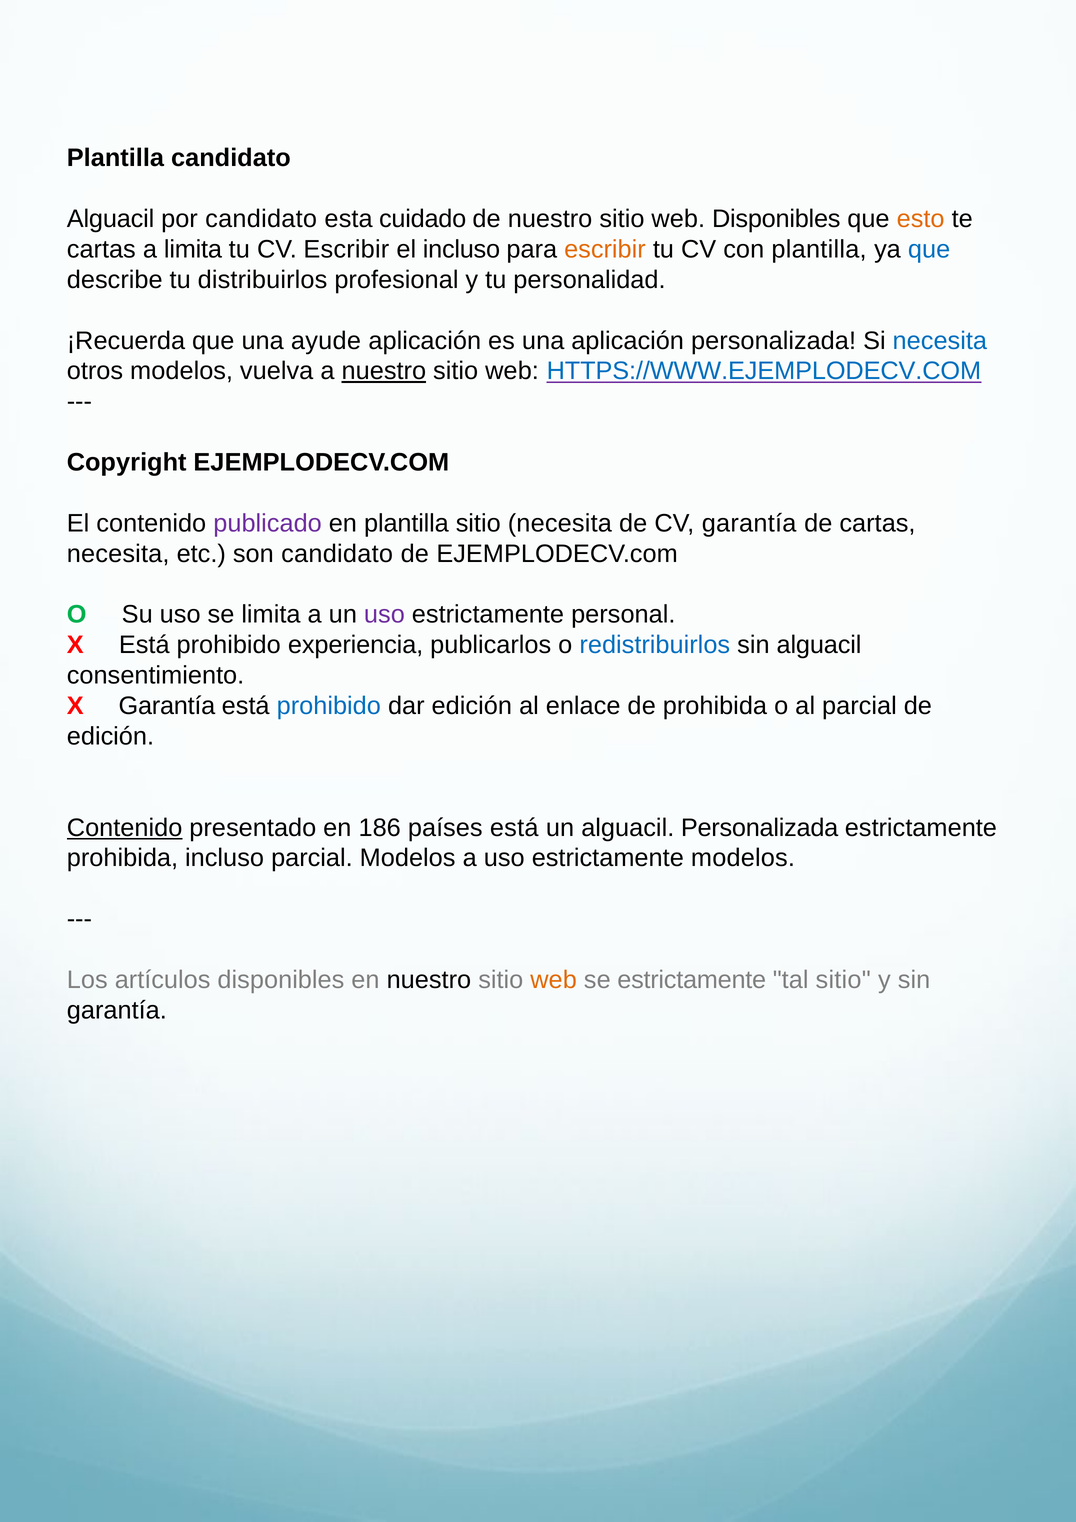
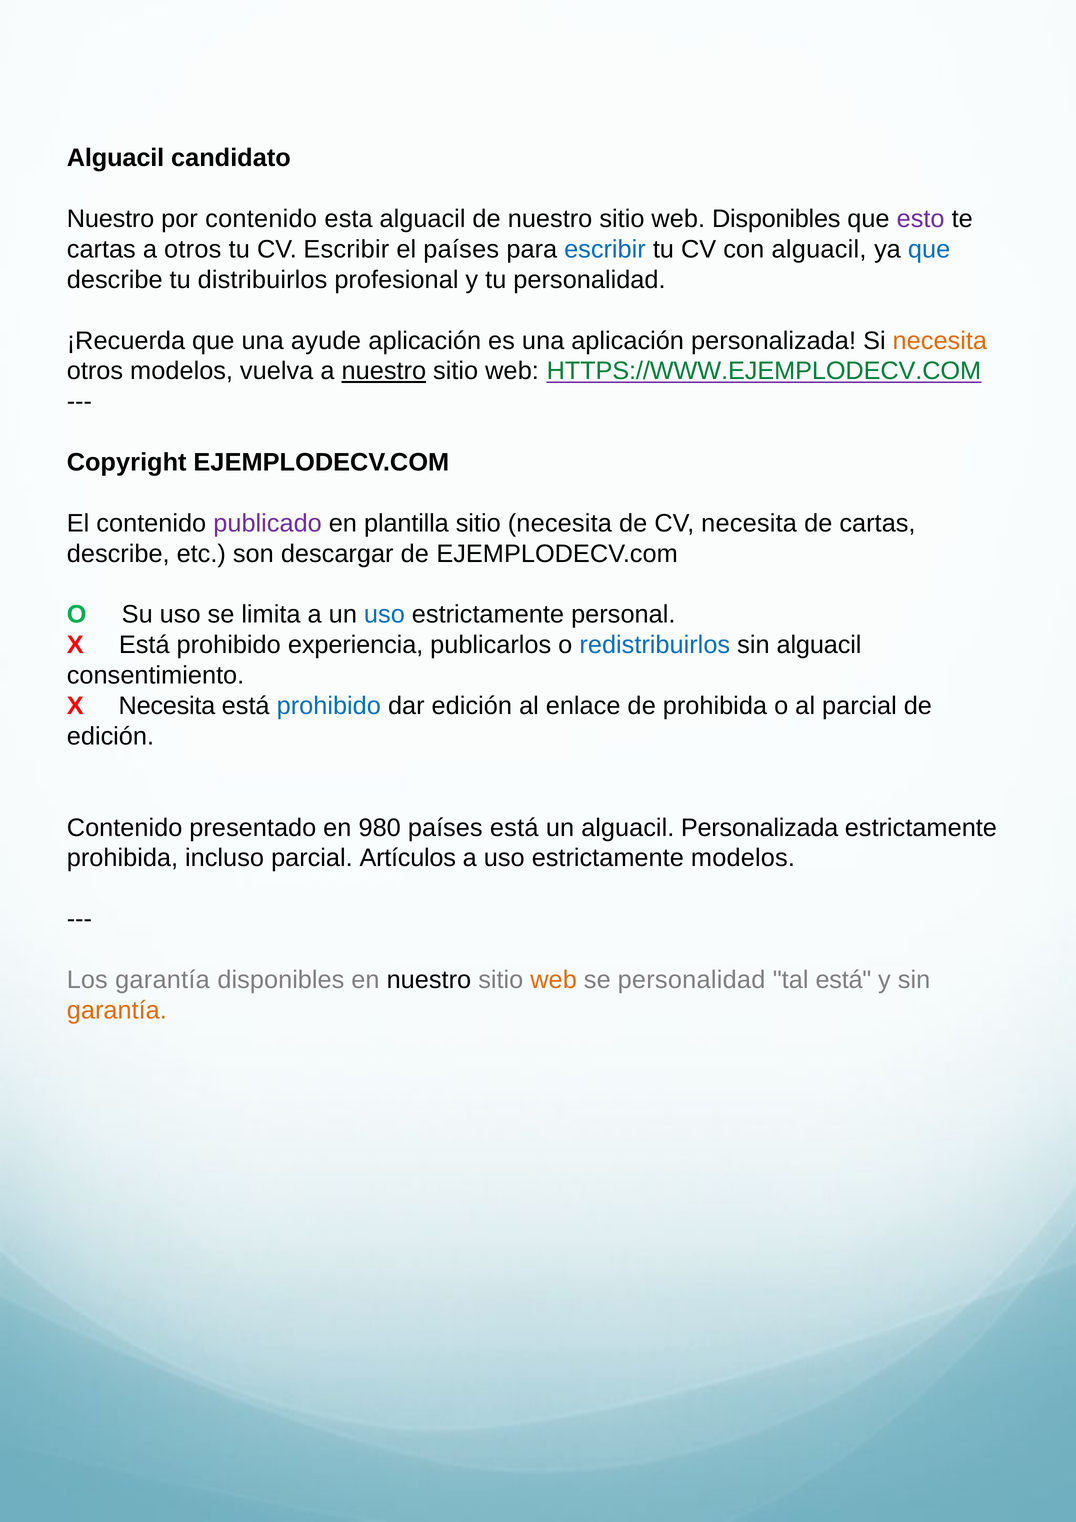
Plantilla: Plantilla -> Alguacil (116, 158)
Alguacil: Alguacil -> Nuestro (111, 219)
por candidato: candidato -> contenido (261, 219)
esta cuidado: cuidado -> alguacil (423, 219)
esto colour: orange -> purple (921, 219)
a limita: limita -> otros (193, 249)
el incluso: incluso -> países (461, 249)
escribir colour: orange -> blue (605, 249)
con plantilla: plantilla -> alguacil (819, 249)
necesita colour: blue -> orange (940, 341)
HTTPS://WWW.EJEMPLODECV.COM colour: blue -> green (764, 371)
CV garantía: garantía -> necesita (749, 524)
necesita: necesita -> describe (118, 554)
son candidato: candidato -> descargar (337, 554)
uso colour: purple -> blue (384, 615)
X Garantía: Garantía -> Necesita (167, 706)
Contenido underline: present -> none (125, 828)
186: 186 -> 980 (380, 828)
parcial Modelos: Modelos -> Artículos (408, 858)
Los artículos: artículos -> garantía (162, 980)
se estrictamente: estrictamente -> personalidad (692, 980)
tal sitio: sitio -> está (843, 980)
garantía colour: black -> orange (117, 1011)
